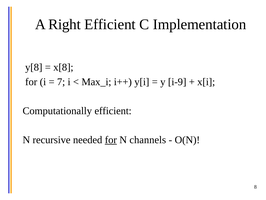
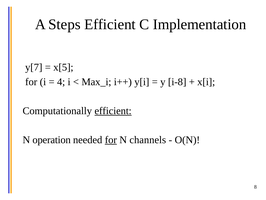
Right: Right -> Steps (64, 24)
y[8: y[8 -> y[7 (34, 67)
x[8: x[8 -> x[5 (63, 67)
7: 7 -> 4 (61, 82)
i-9: i-9 -> i-8 (177, 82)
efficient underline: none -> present (113, 111)
recursive: recursive -> operation (52, 140)
